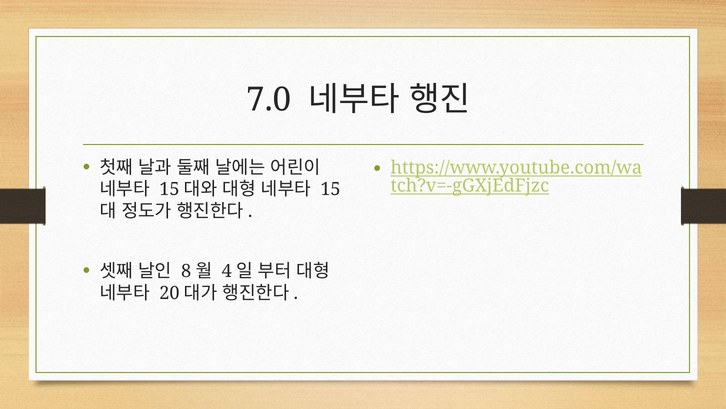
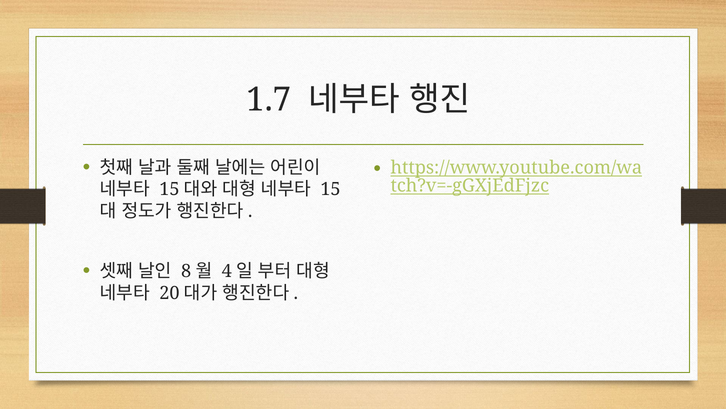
7.0: 7.0 -> 1.7 (269, 100)
